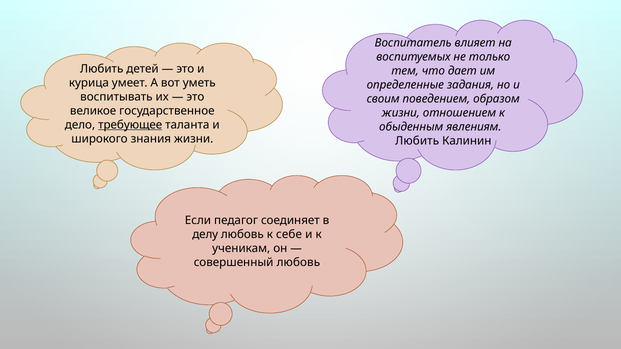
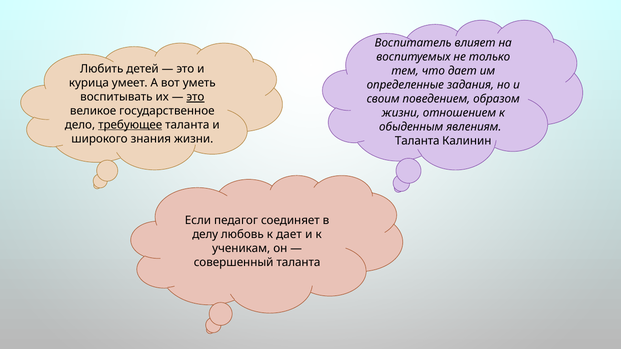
это underline: none -> present (195, 97)
Любить: Любить -> Таланта (417, 141)
к себе: себе -> дает (289, 235)
совершенный любовь: любовь -> таланта (298, 263)
